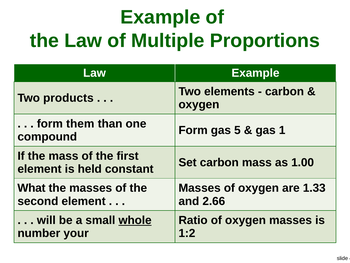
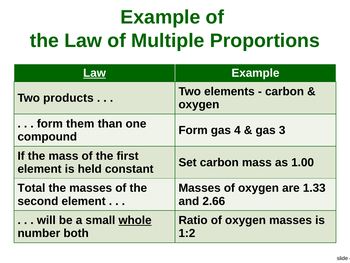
Law underline: none -> present (95, 73)
5: 5 -> 4 (237, 130)
1: 1 -> 3 (282, 130)
What: What -> Total (31, 188)
your: your -> both (76, 233)
